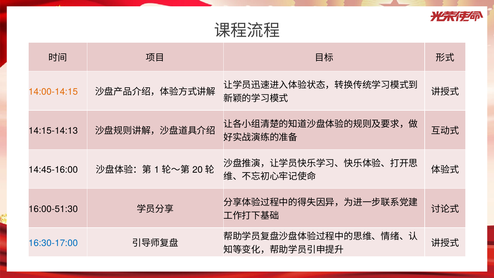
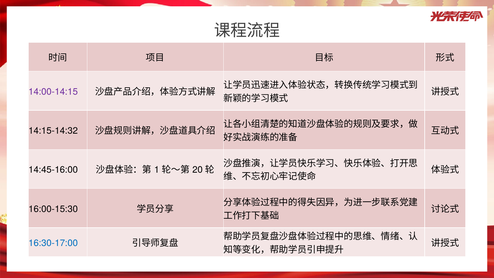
14:00-14:15 colour: orange -> purple (53, 92)
14:15-14:13: 14:15-14:13 -> 14:15-14:32 (53, 131)
16:00-51:30: 16:00-51:30 -> 16:00-15:30 (53, 209)
